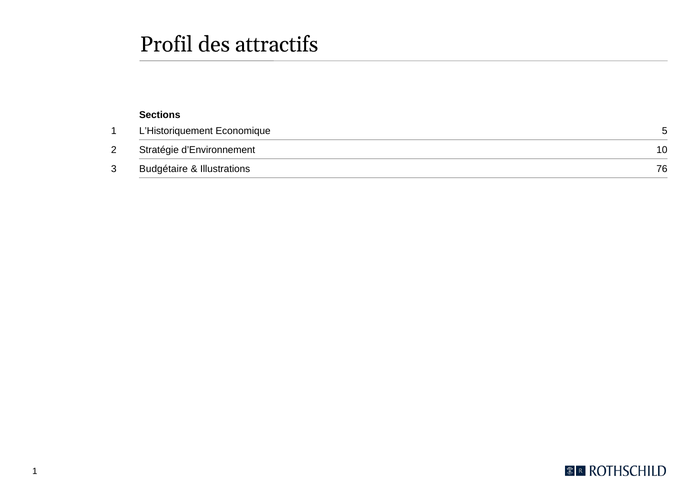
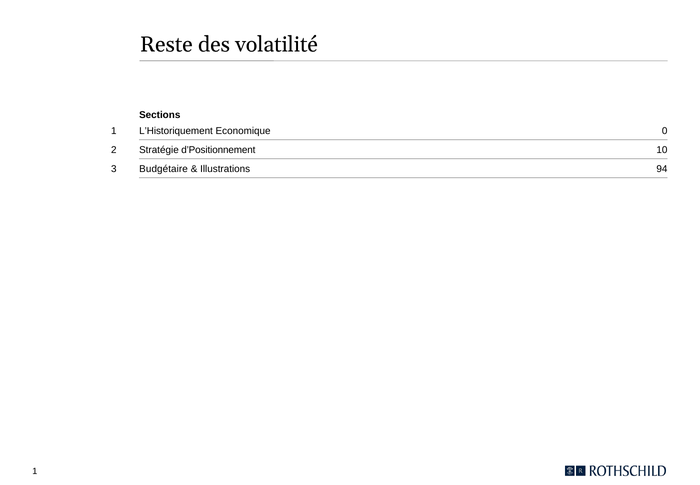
Profil: Profil -> Reste (166, 44)
attractifs: attractifs -> volatilité (276, 44)
5: 5 -> 0 (665, 131)
d’Environnement: d’Environnement -> d’Positionnement (218, 150)
76: 76 -> 94 (662, 169)
